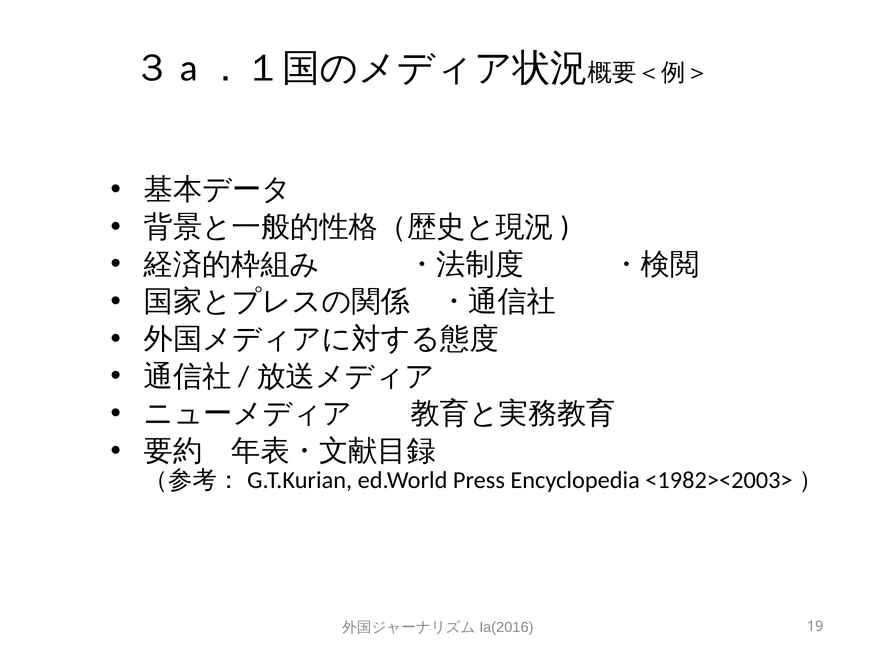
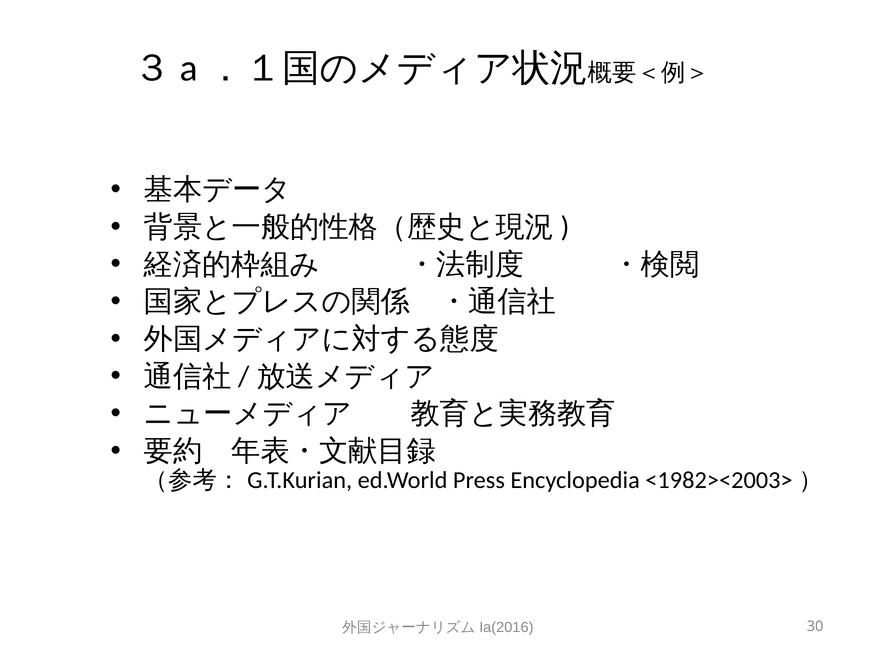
19: 19 -> 30 (815, 626)
